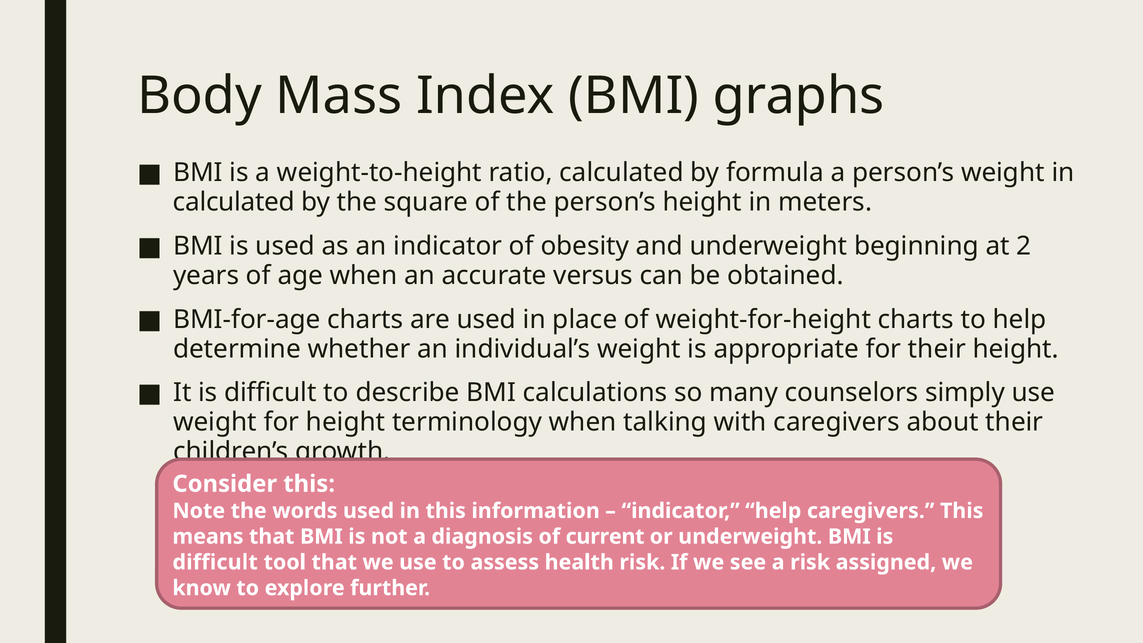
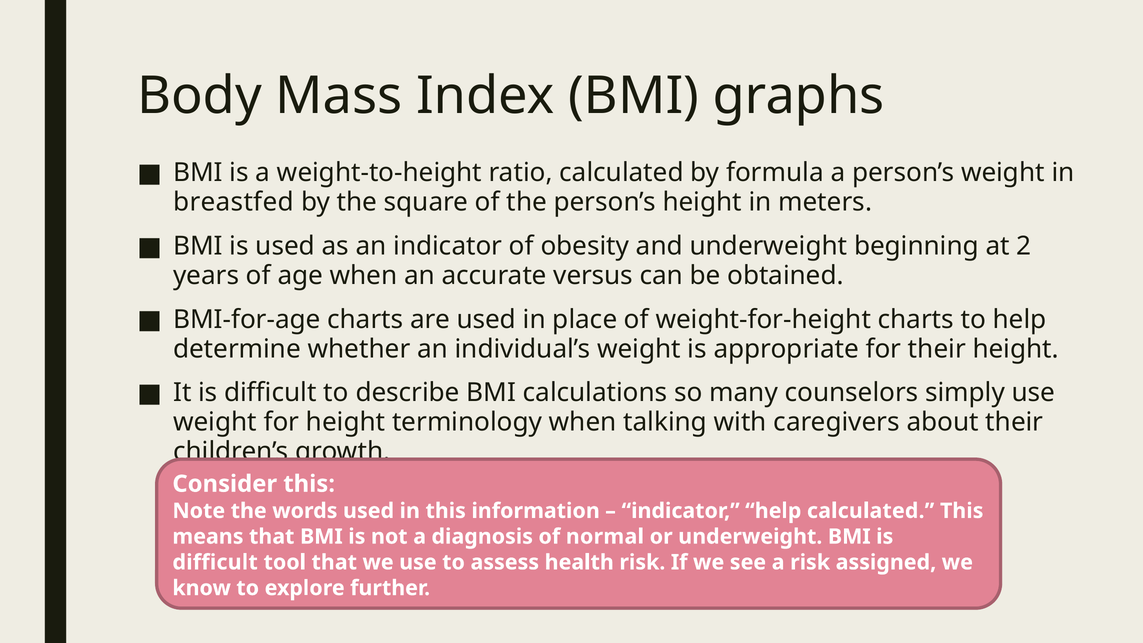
calculated: calculated -> breastfed (234, 202)
help caregivers: caregivers -> calculated (871, 511)
current: current -> normal (605, 537)
